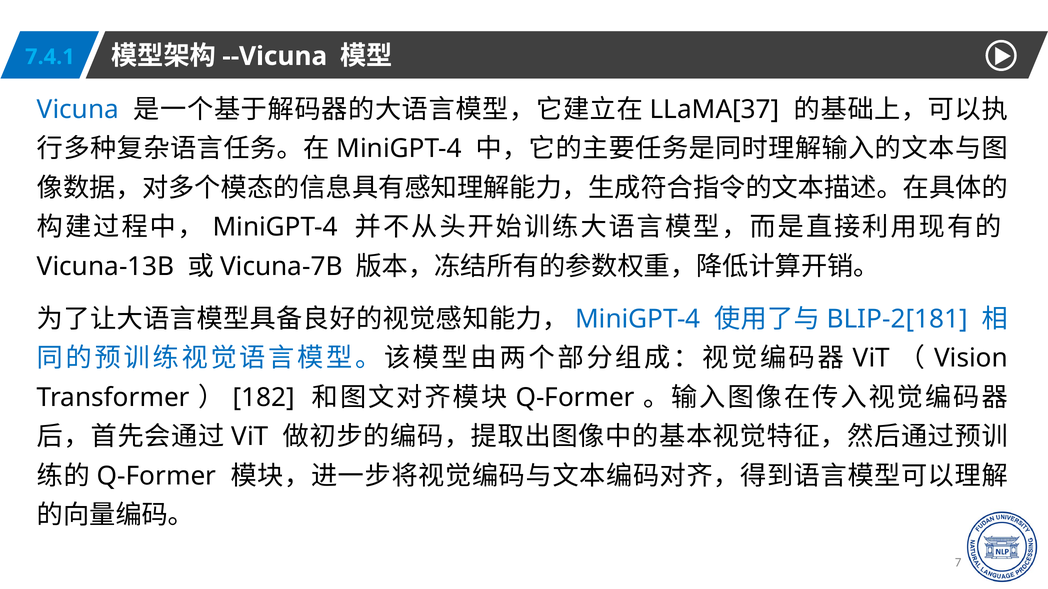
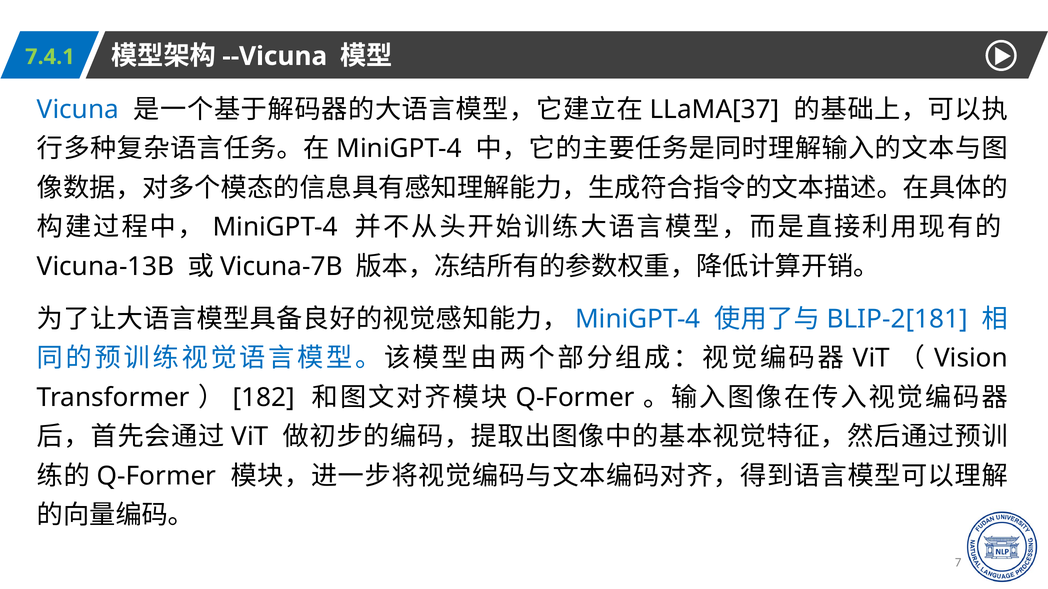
7.4.1 colour: light blue -> light green (50, 57)
